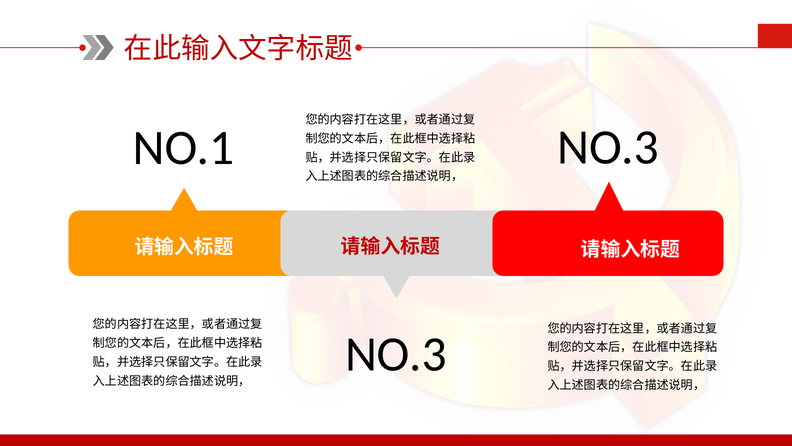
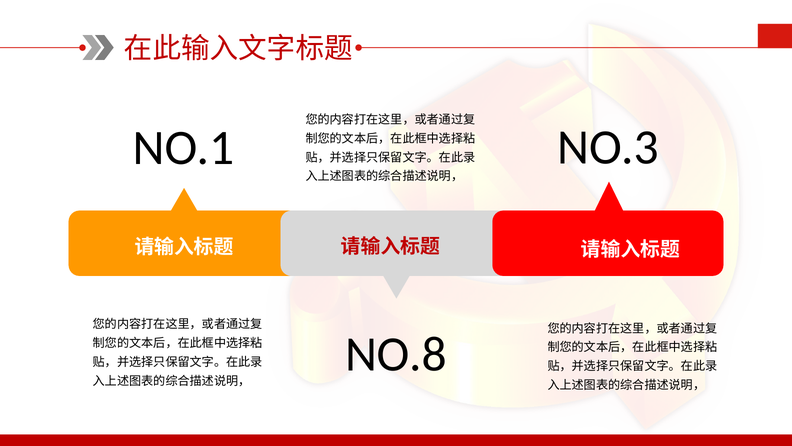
NO.3: NO.3 -> NO.8 (396, 354)
